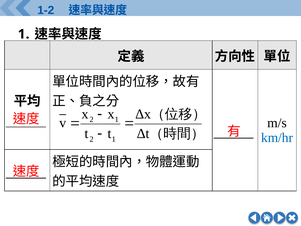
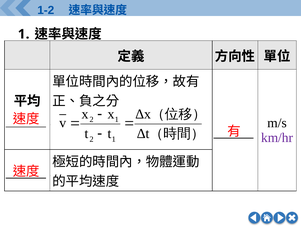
km/hr colour: blue -> purple (277, 138)
